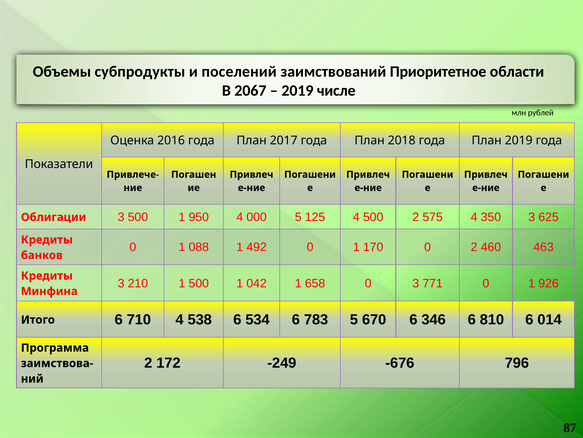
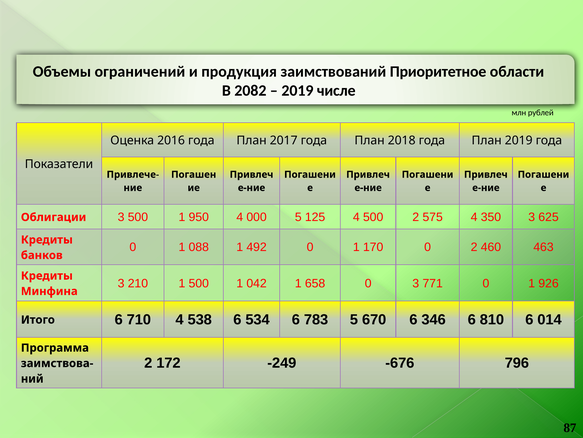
субпродукты: субпродукты -> ограничений (140, 71)
поселений: поселений -> продукция (239, 71)
2067: 2067 -> 2082 (250, 90)
